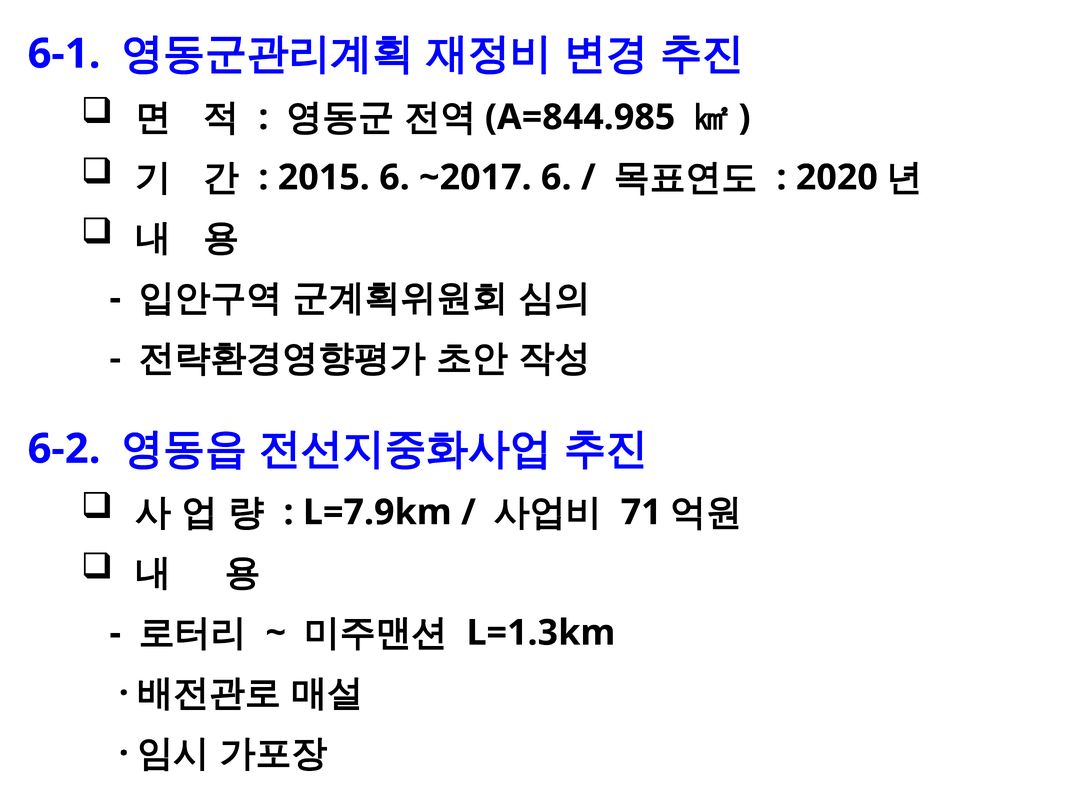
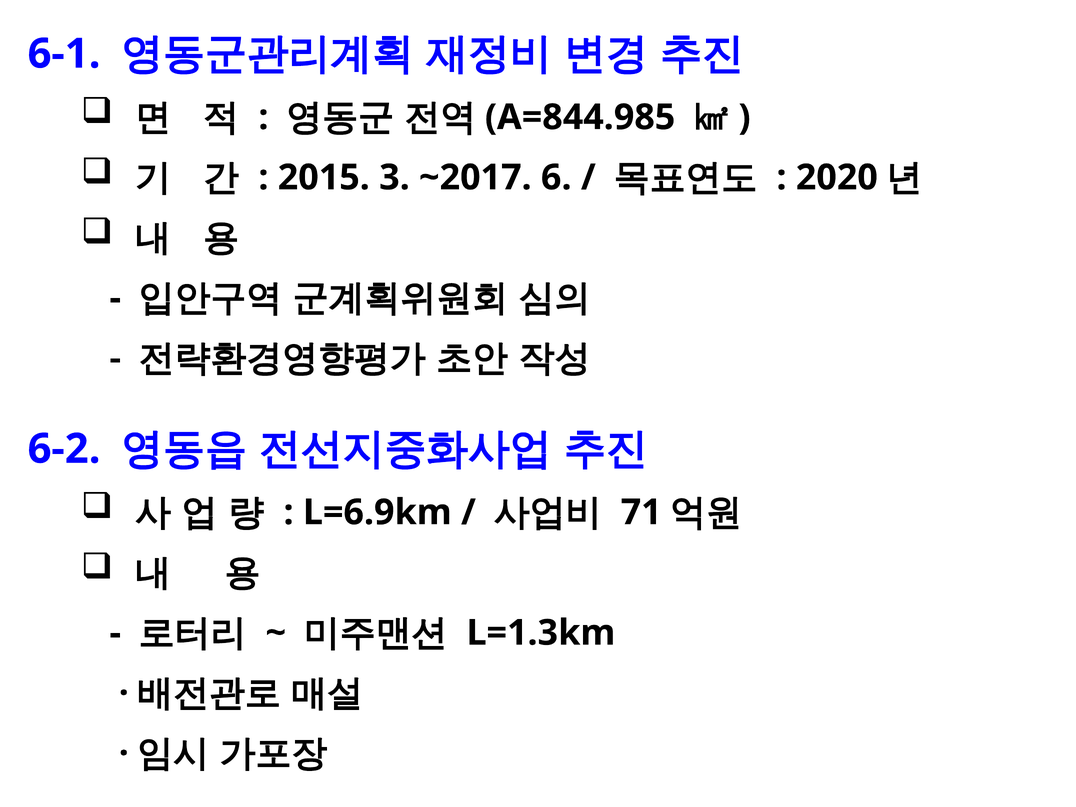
2015 6: 6 -> 3 (395, 178)
L=7.9km: L=7.9km -> L=6.9km (377, 512)
